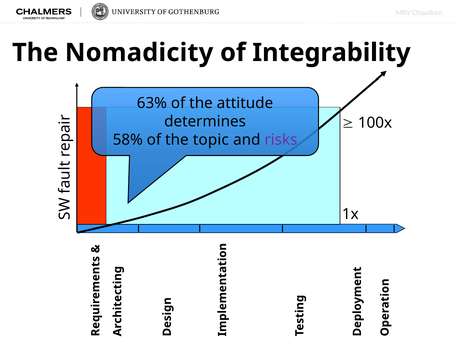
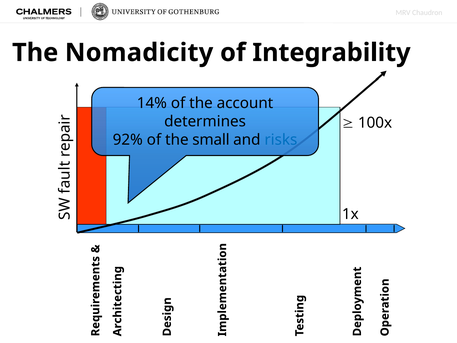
63%: 63% -> 14% (152, 103)
attitude: attitude -> account (245, 103)
58%: 58% -> 92% (128, 140)
topic: topic -> small (211, 140)
risks colour: purple -> blue (281, 140)
